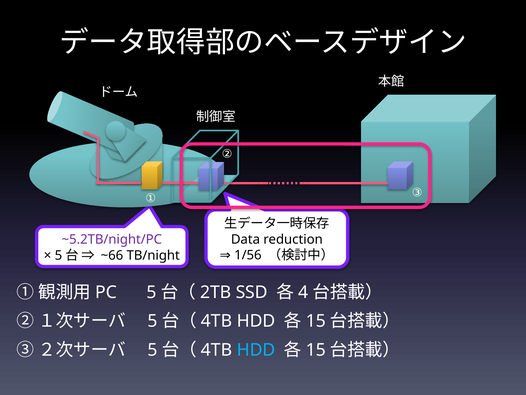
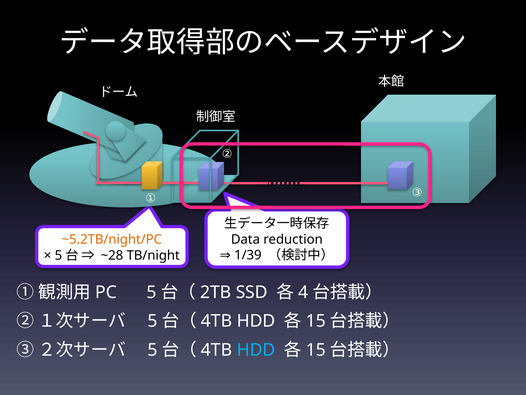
~5.2TB/night/PC colour: purple -> orange (112, 239)
1/56: 1/56 -> 1/39 (248, 255)
~66: ~66 -> ~28 (112, 255)
